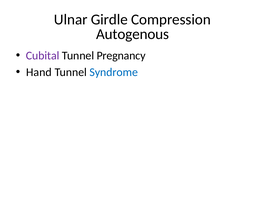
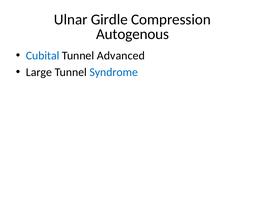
Cubital colour: purple -> blue (43, 56)
Pregnancy: Pregnancy -> Advanced (121, 56)
Hand: Hand -> Large (39, 72)
